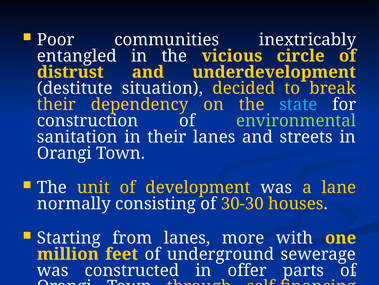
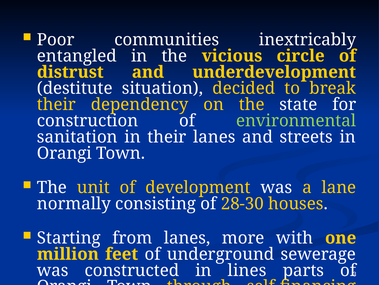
state colour: light blue -> white (298, 104)
30-30: 30-30 -> 28-30 (242, 203)
offer: offer -> lines (247, 270)
